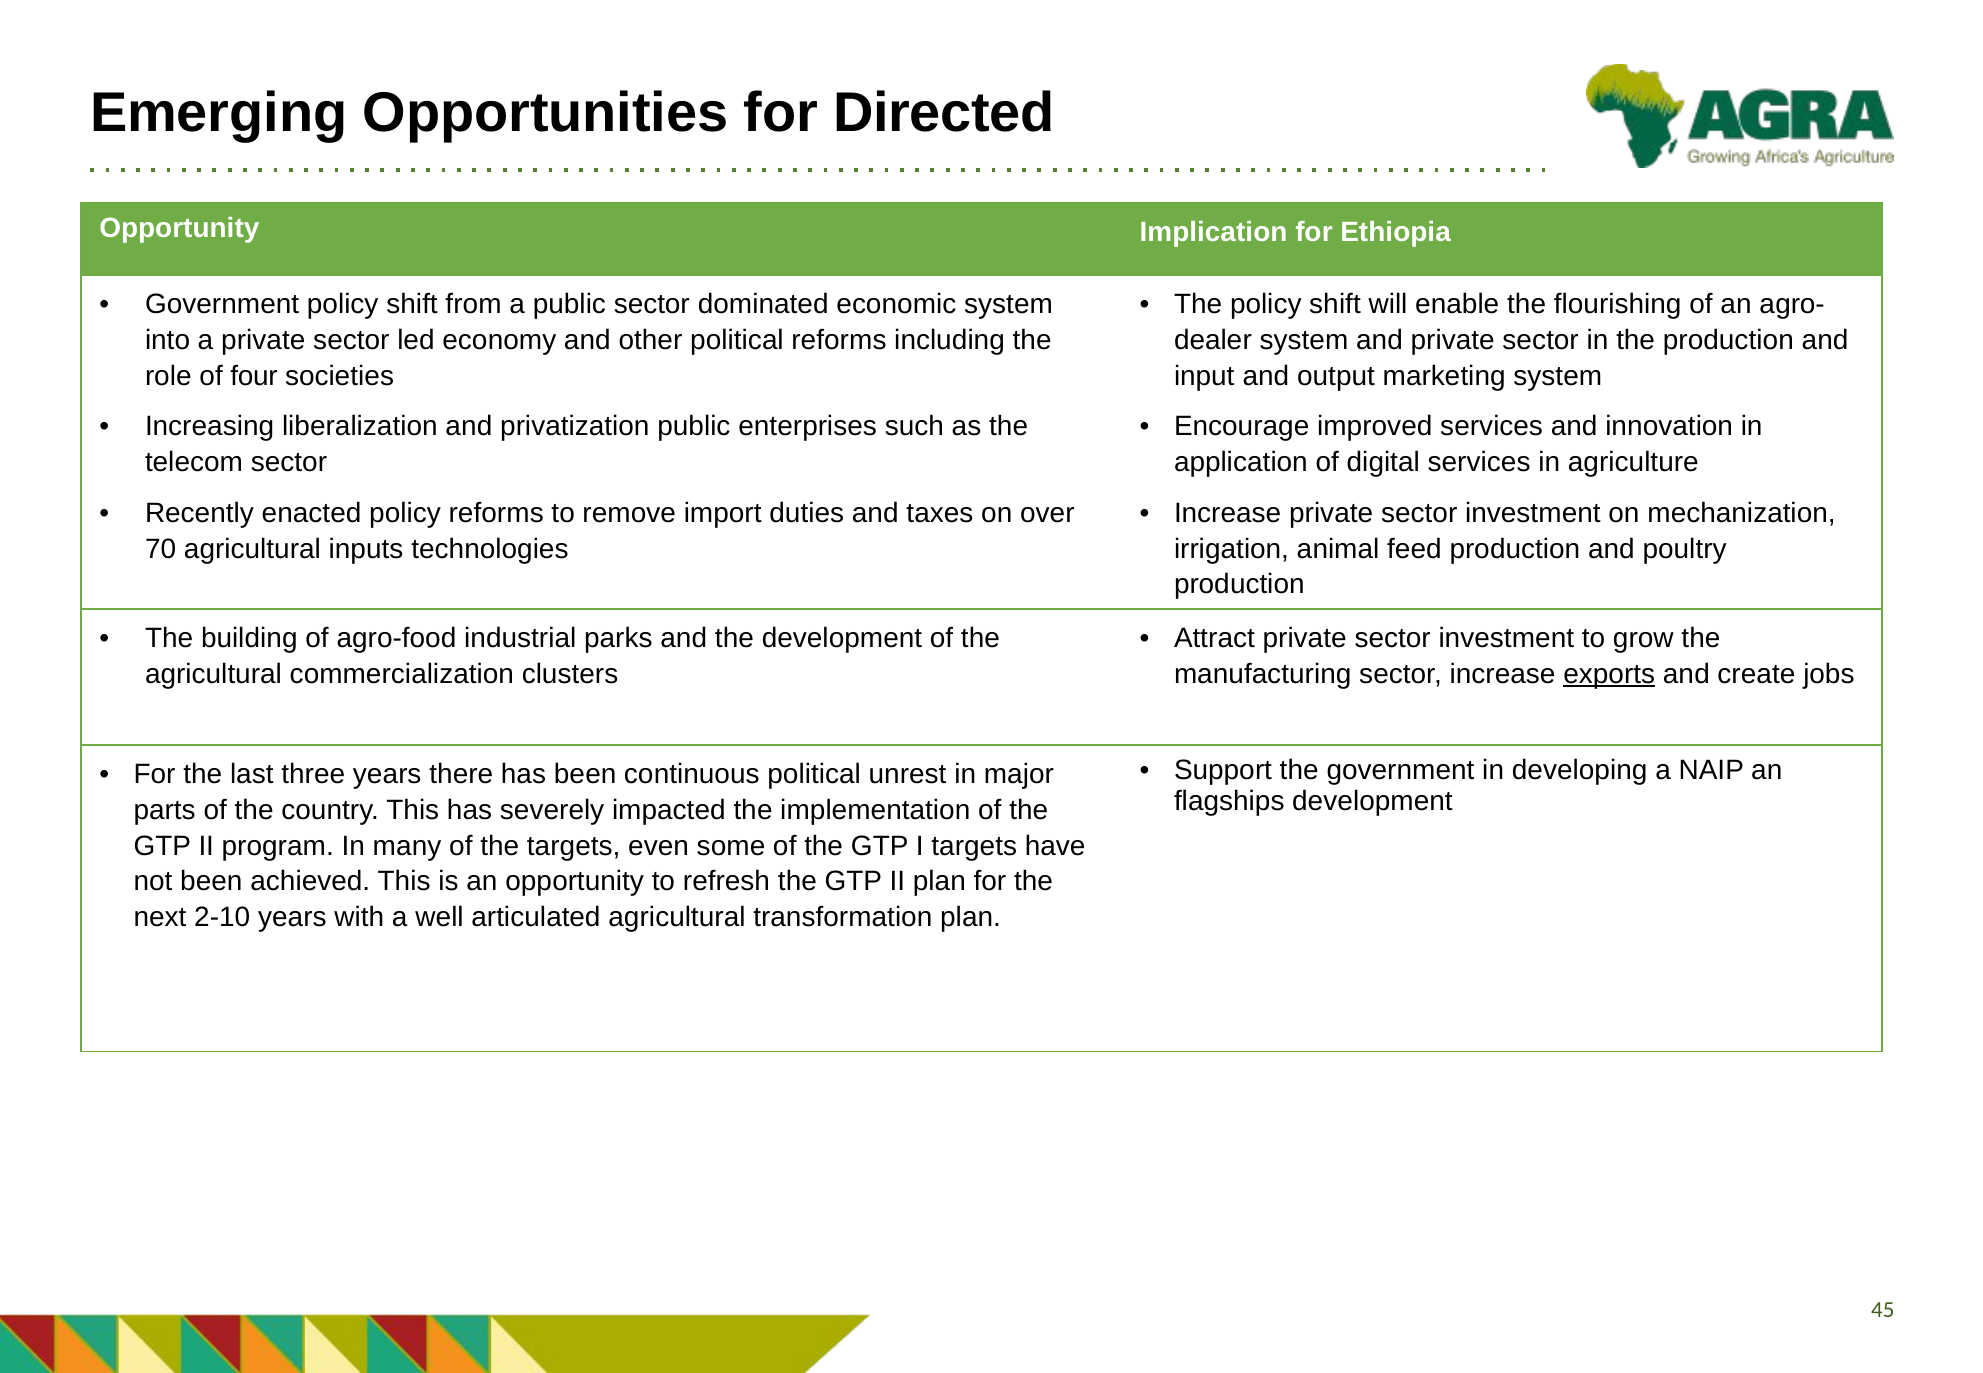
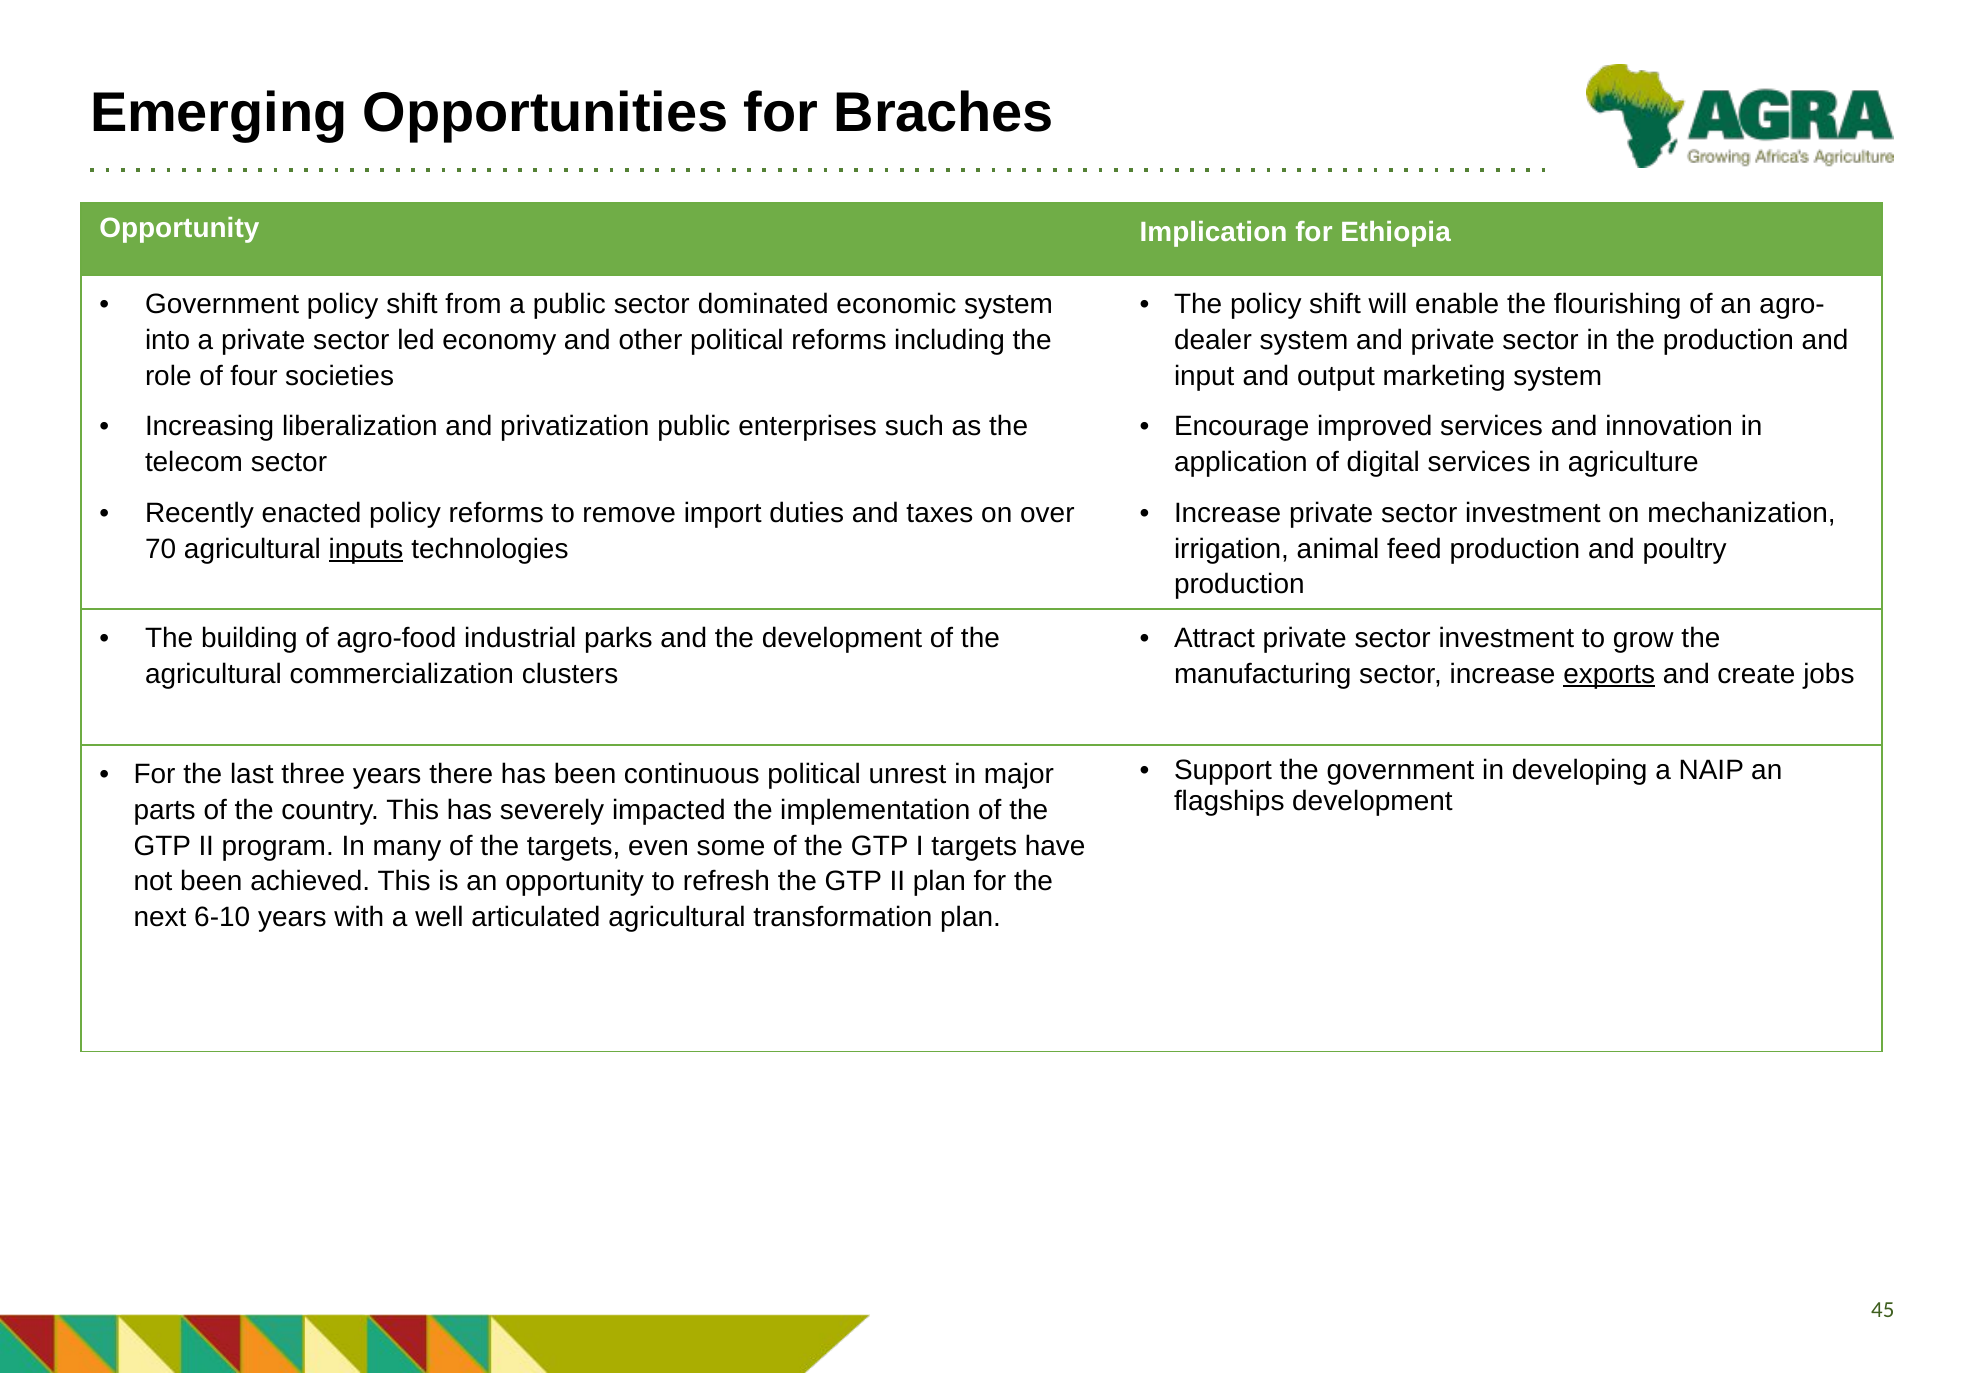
Directed: Directed -> Braches (944, 113)
inputs underline: none -> present (366, 549)
2-10: 2-10 -> 6-10 (222, 917)
